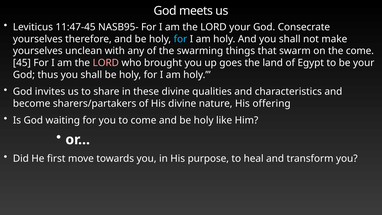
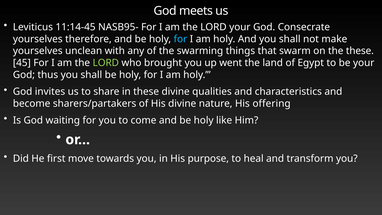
11:47-45: 11:47-45 -> 11:14-45 (76, 27)
the come: come -> these (360, 51)
LORD colour: pink -> light green (106, 63)
goes: goes -> went (231, 63)
